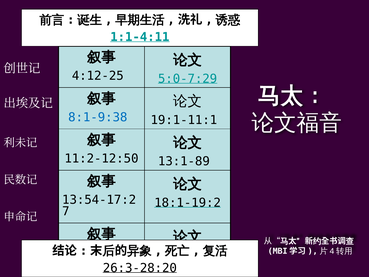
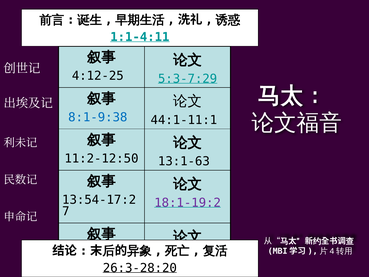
5:0-7:29: 5:0-7:29 -> 5:3-7:29 (188, 79)
19:1-11:1: 19:1-11:1 -> 44:1-11:1 (184, 120)
13:1-89: 13:1-89 -> 13:1-63 (184, 161)
18:1-19:2 colour: black -> purple (188, 203)
